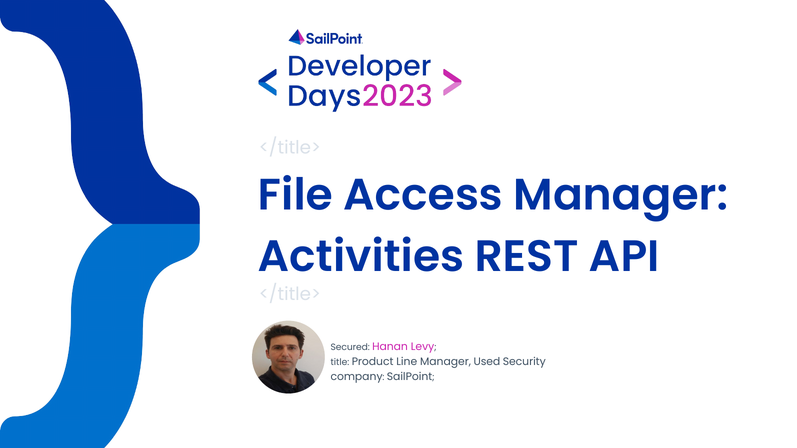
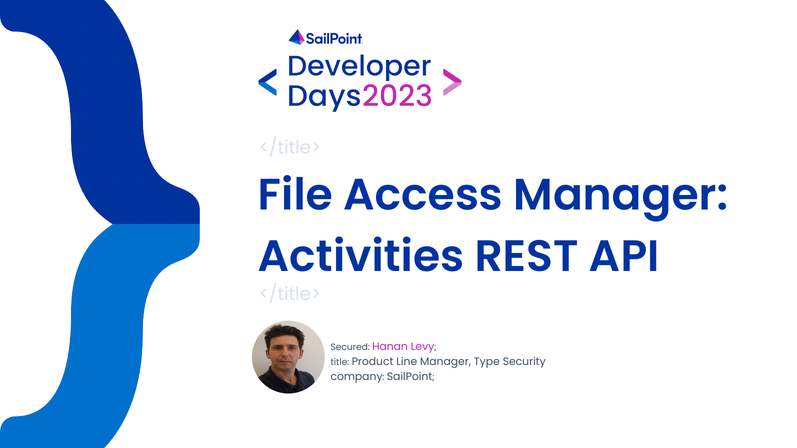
Used: Used -> Type (487, 362)
